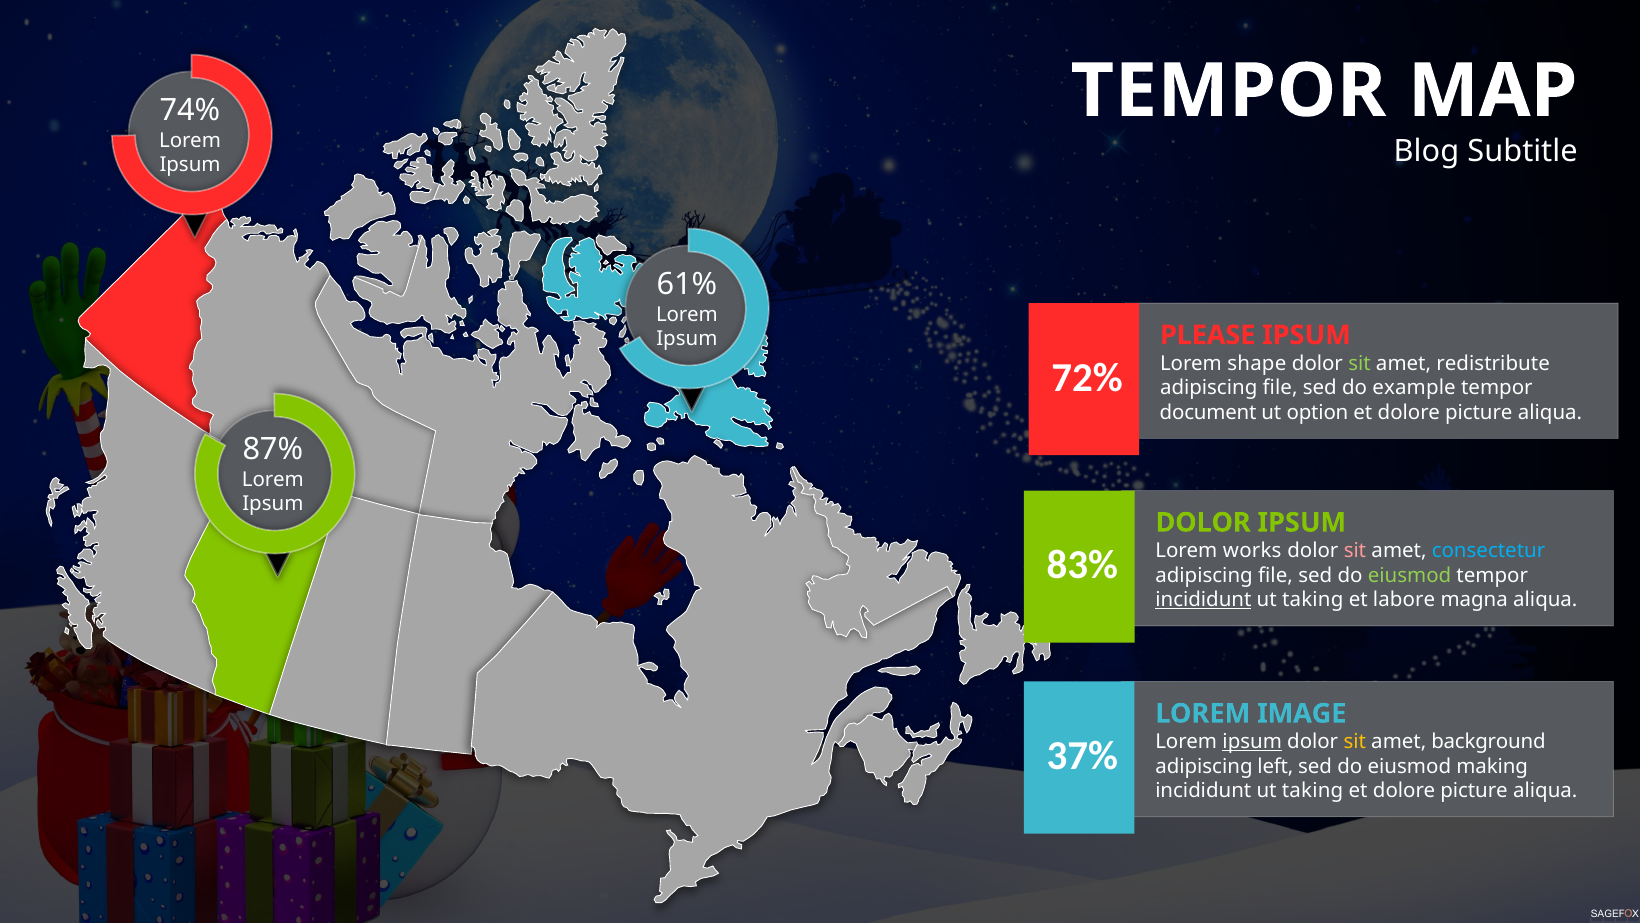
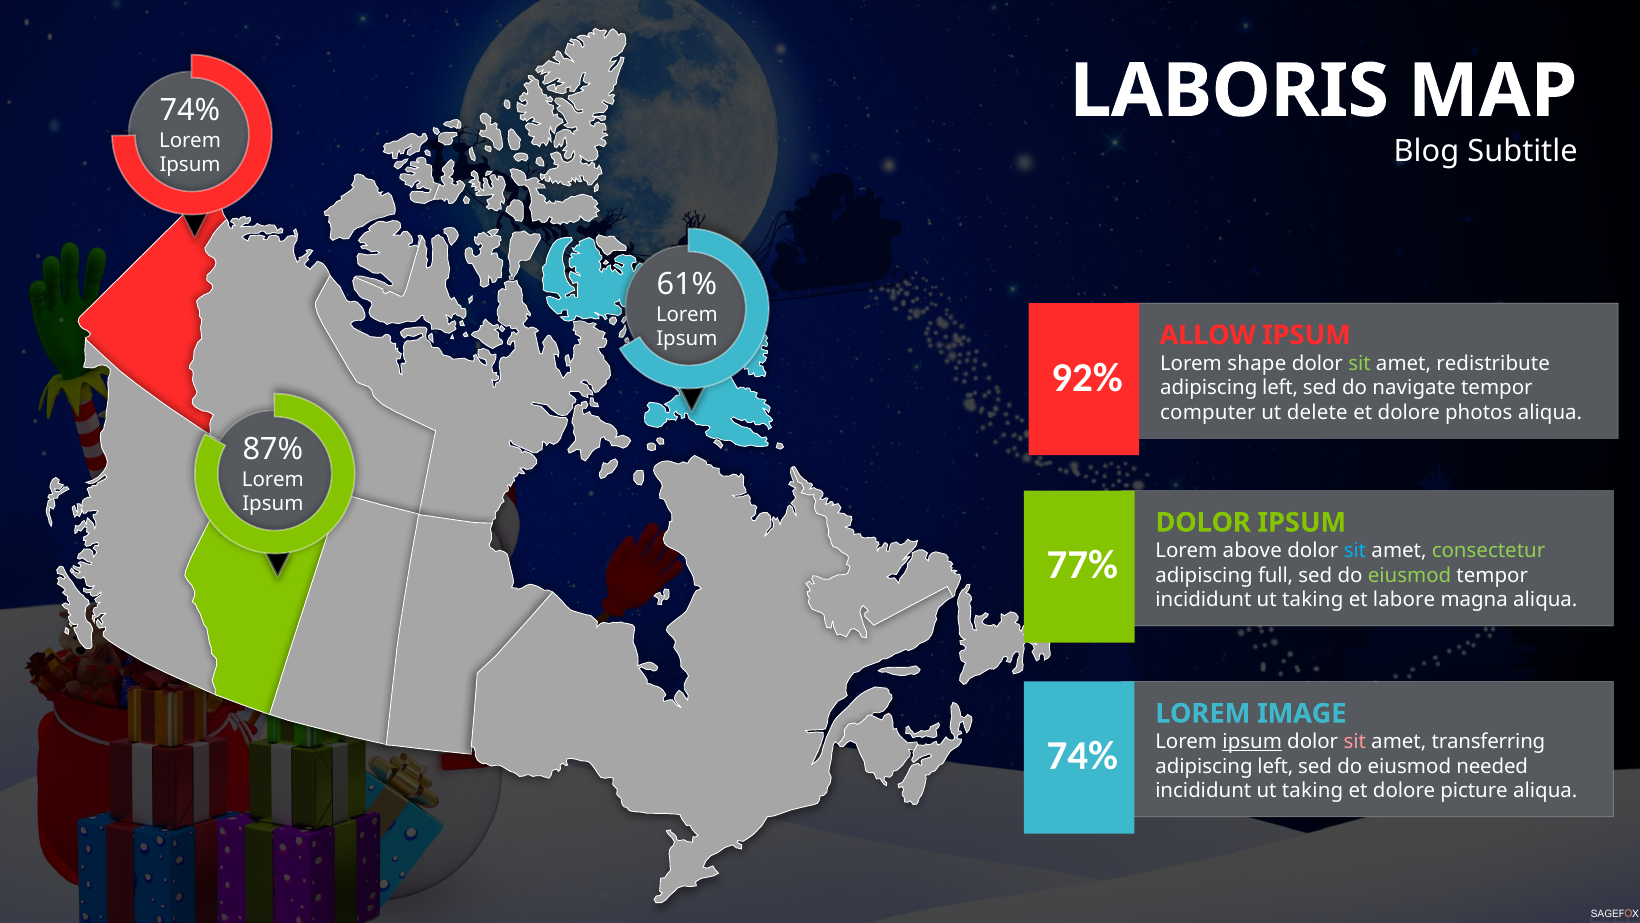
TEMPOR: TEMPOR -> LABORIS (1229, 91)
PLEASE: PLEASE -> ALLOW (1208, 335)
72%: 72% -> 92% (1087, 378)
file: file -> left (1280, 388)
example: example -> navigate (1414, 388)
document: document -> computer (1208, 412)
option: option -> delete (1317, 412)
picture: picture -> photos (1479, 412)
works: works -> above (1252, 551)
sit colour: pink -> light blue (1355, 551)
consectetur colour: light blue -> light green (1489, 551)
83%: 83% -> 77% (1082, 565)
file: file -> full (1276, 575)
incididunt underline: present -> none (1203, 600)
sit colour: yellow -> pink (1355, 741)
background: background -> transferring (1488, 741)
37%: 37% -> 74% (1082, 756)
making: making -> needed (1492, 766)
